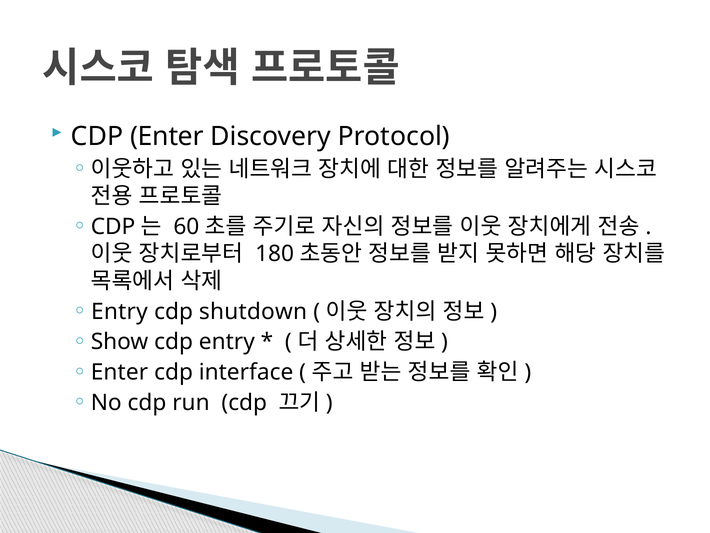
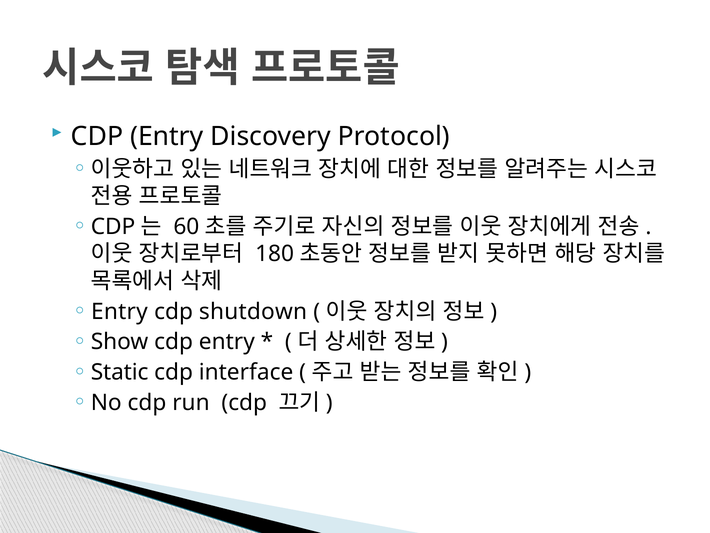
Enter: Enter -> Entry (167, 136)
Enter: Enter -> Static (120, 372)
